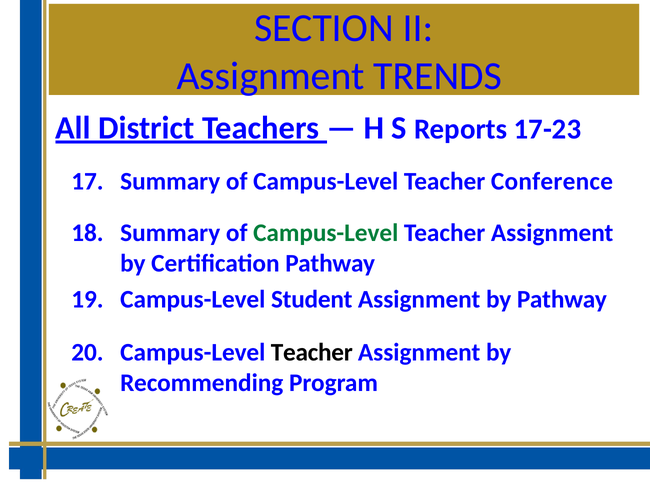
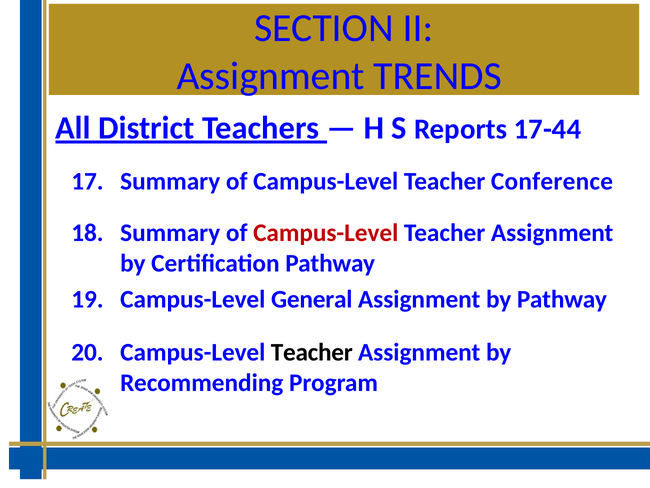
17-23: 17-23 -> 17-44 (548, 129)
Campus-Level colour: green -> red (326, 233)
Student: Student -> General (312, 299)
